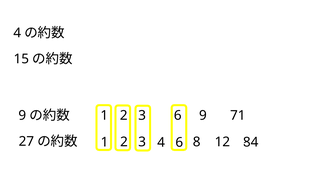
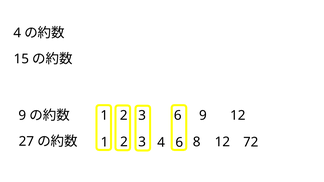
71: 71 -> 12 (238, 116)
84: 84 -> 72 (251, 142)
